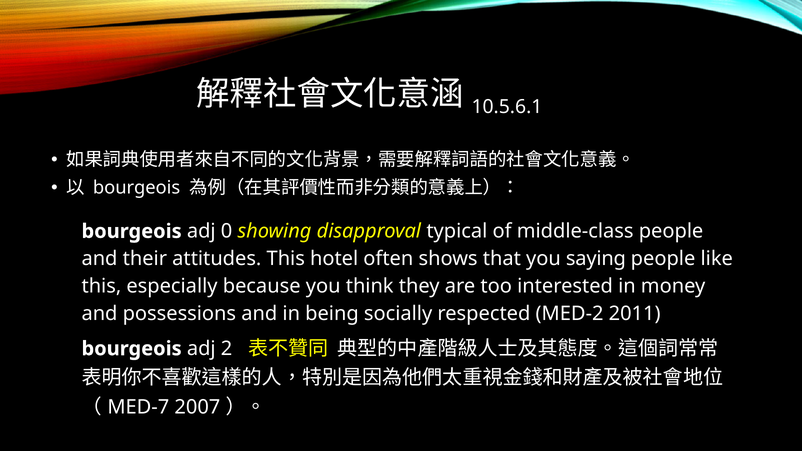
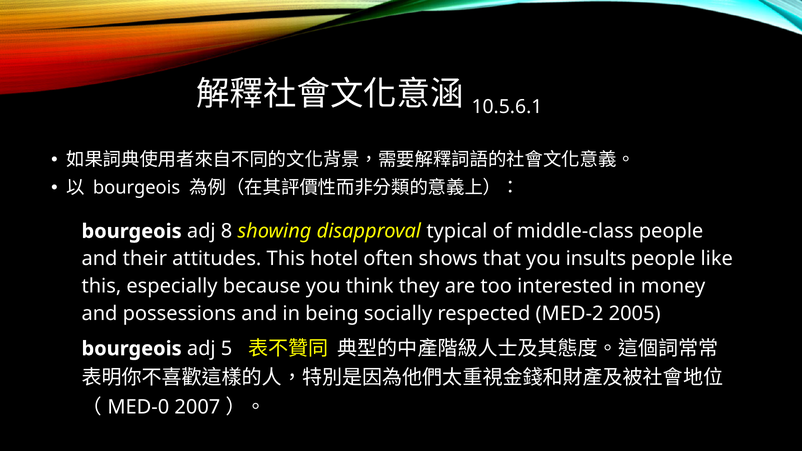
0: 0 -> 8 (227, 231)
saying: saying -> insults (596, 259)
2011: 2011 -> 2005 (635, 314)
2: 2 -> 5 (227, 349)
MED-7: MED-7 -> MED-0 (138, 407)
